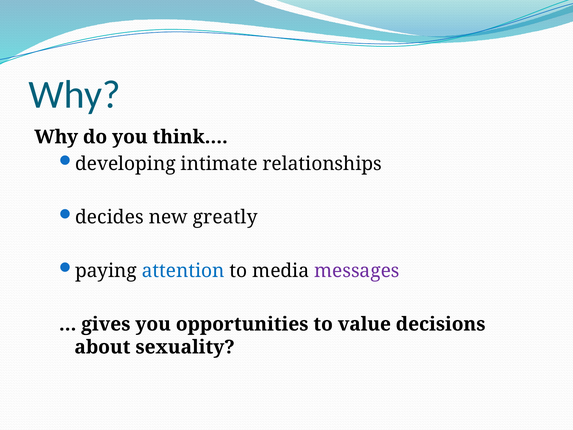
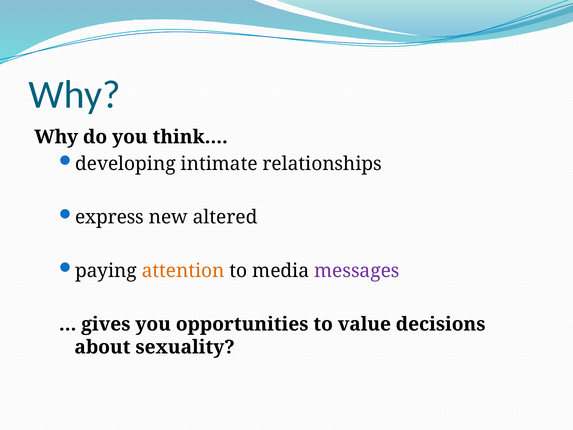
decides: decides -> express (110, 217)
greatly: greatly -> altered (225, 217)
attention colour: blue -> orange (183, 271)
